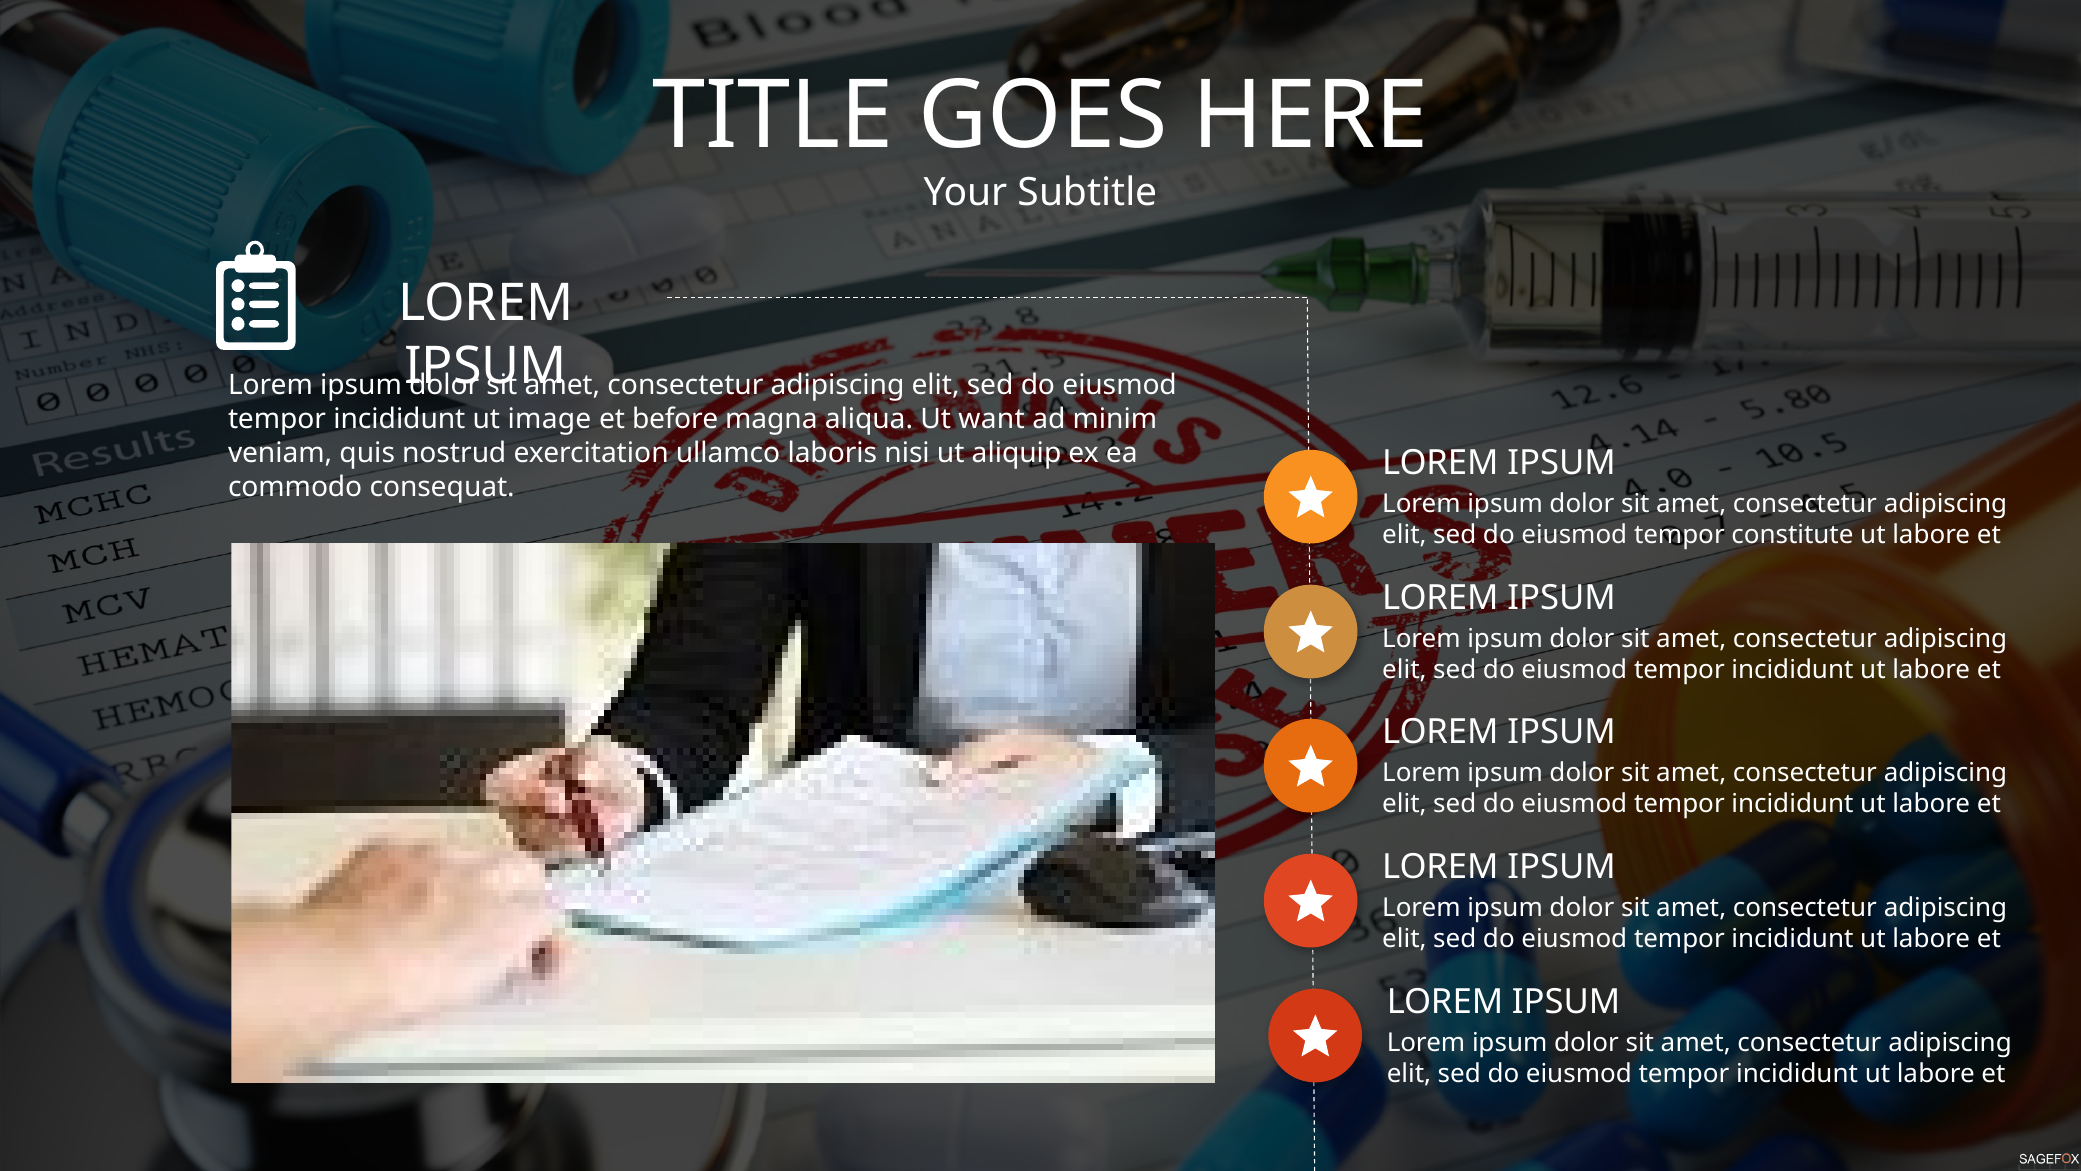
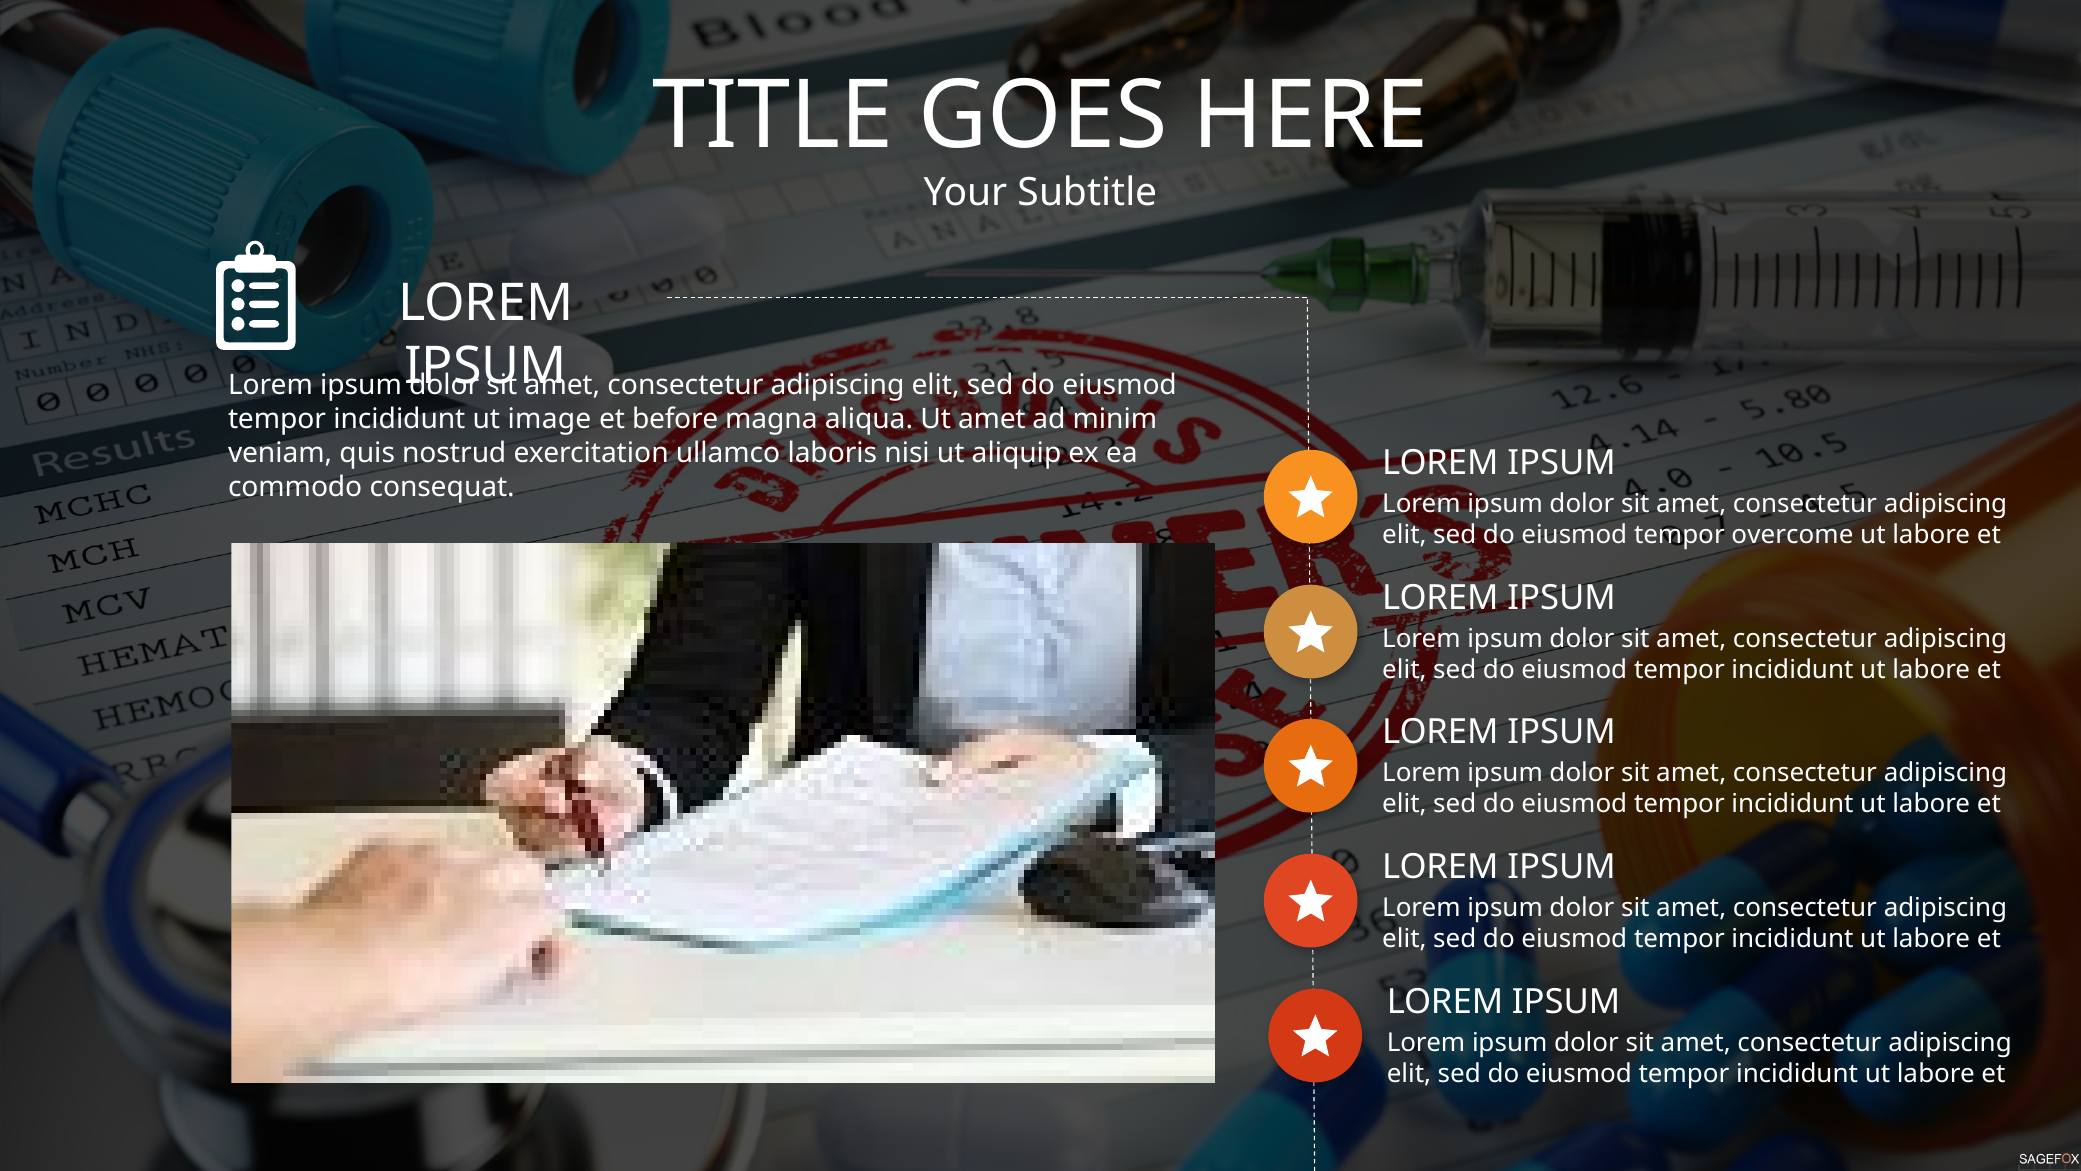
Ut want: want -> amet (992, 419)
constitute: constitute -> overcome (1792, 535)
